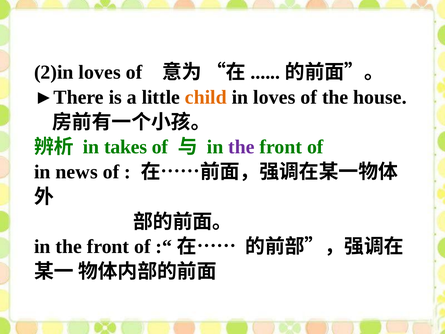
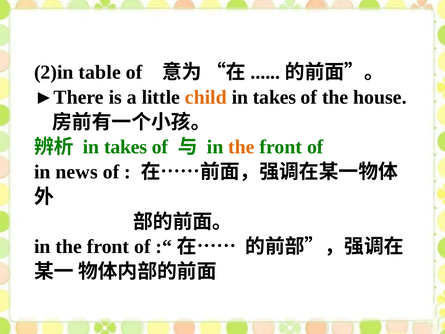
2)in loves: loves -> table (100, 72)
loves: loves -> takes (274, 97)
the colour: purple -> orange (241, 147)
